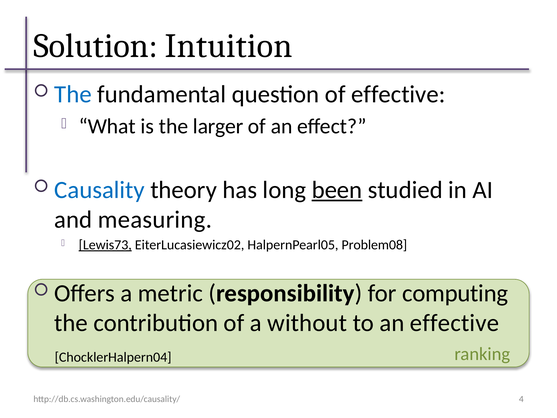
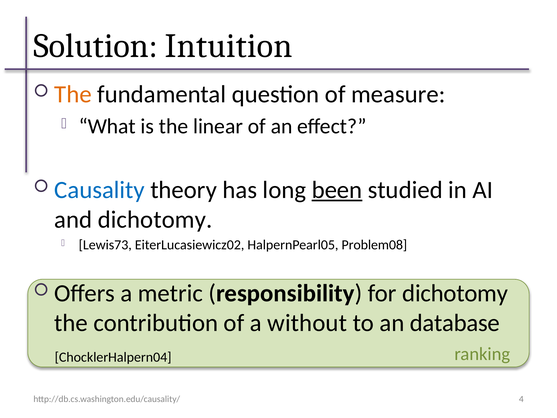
The colour: blue -> orange (73, 94)
of effective: effective -> measure (398, 94)
larger: larger -> linear (218, 126)
and measuring: measuring -> dichotomy (155, 219)
Lewis73 underline: present -> none (105, 245)
for computing: computing -> dichotomy (455, 293)
an effective: effective -> database (455, 323)
